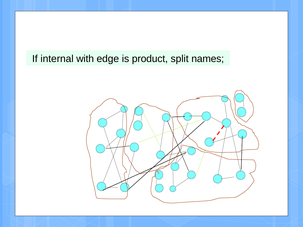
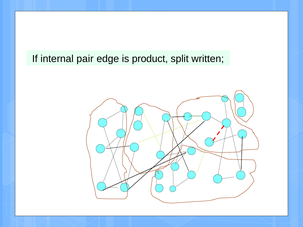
with: with -> pair (85, 59)
names: names -> written (208, 59)
